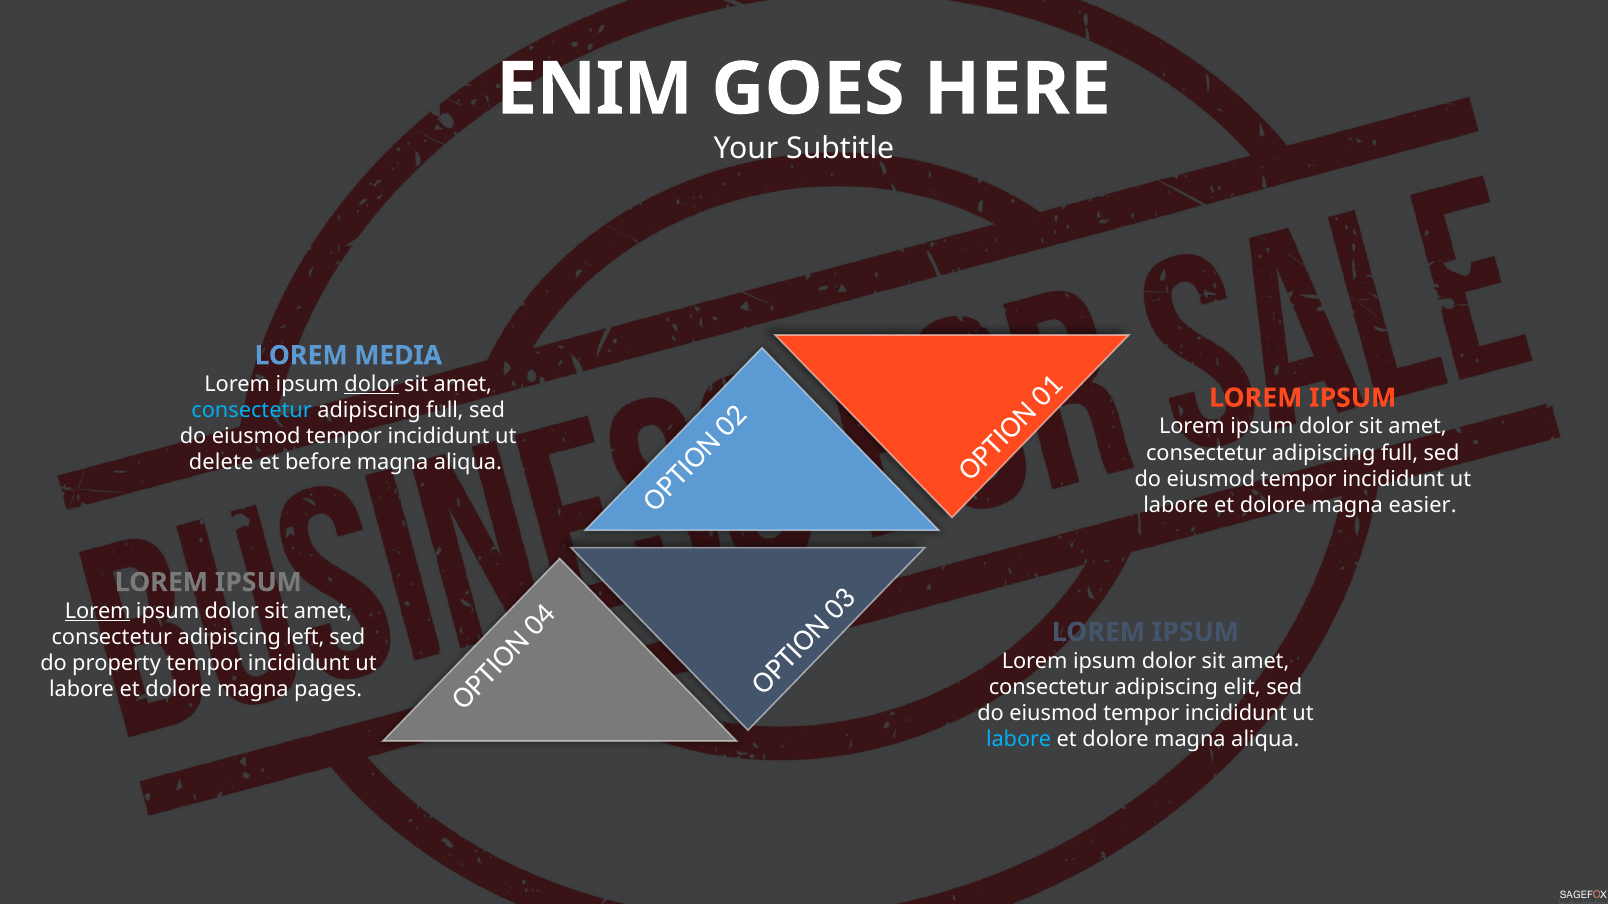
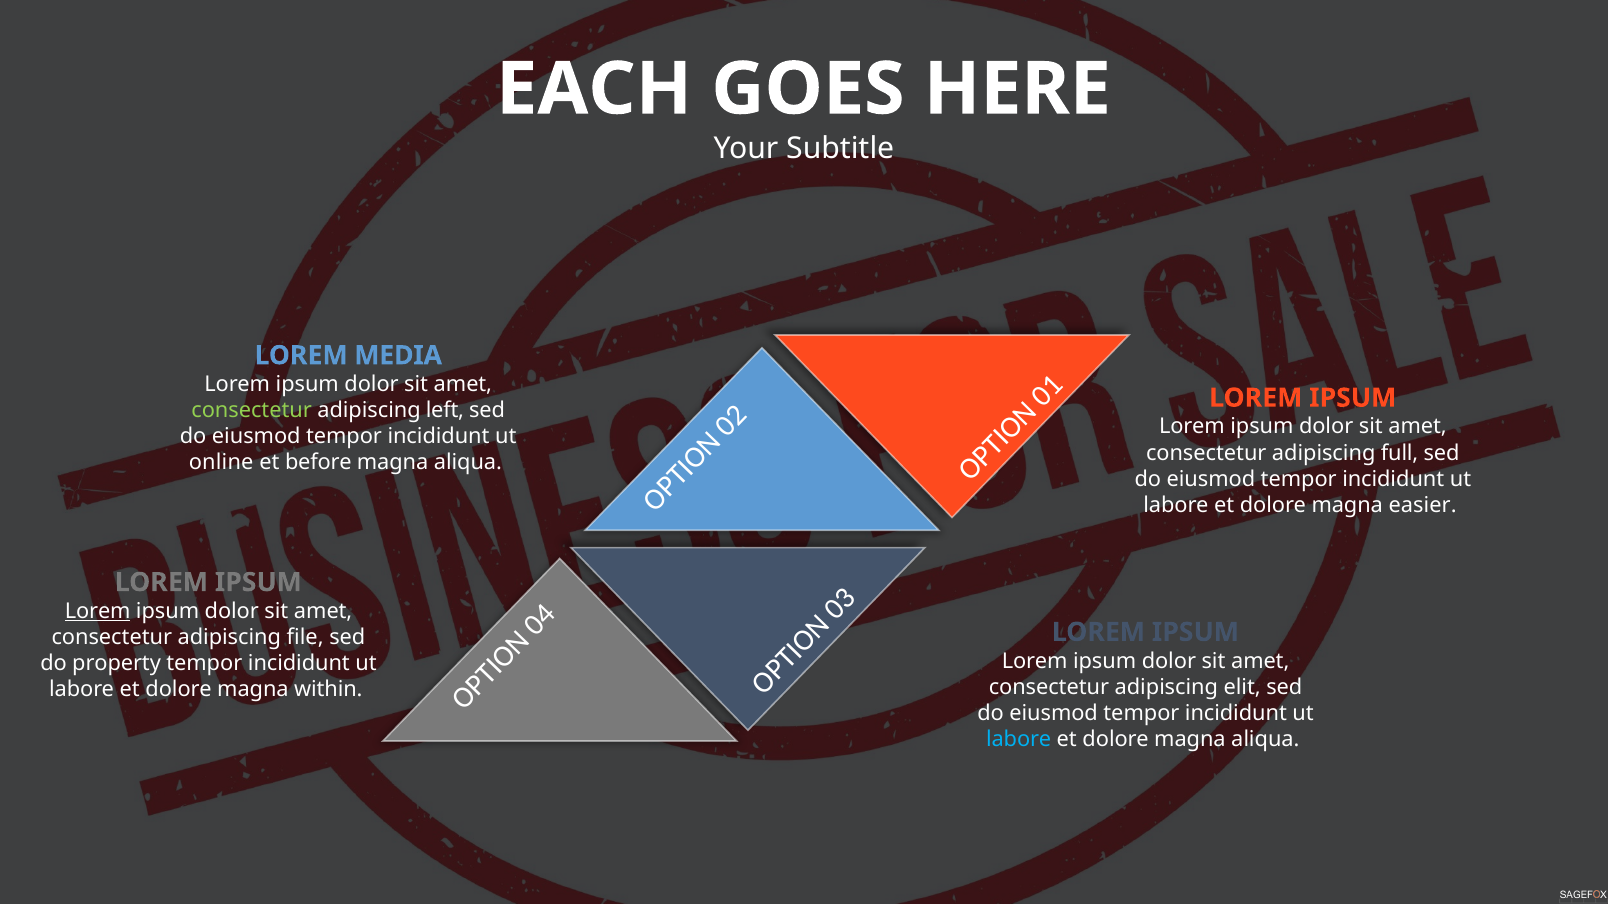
ENIM: ENIM -> EACH (594, 89)
dolor underline: present -> none (372, 384)
consectetur colour: light blue -> light green (252, 411)
full: full -> left (445, 411)
delete: delete -> online (221, 463)
left: left -> file (305, 638)
pages: pages -> within (328, 690)
